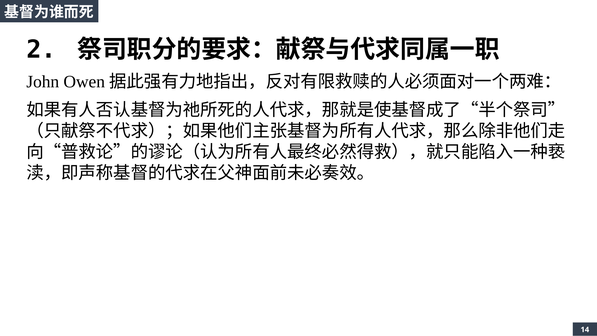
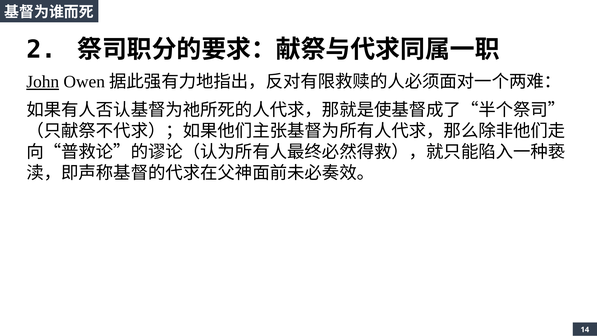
John underline: none -> present (43, 82)
